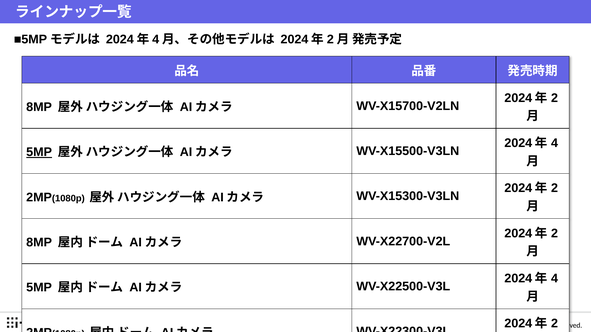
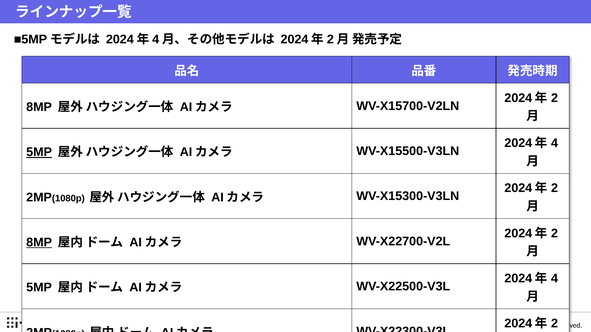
8MP underline: none -> present (39, 243)
